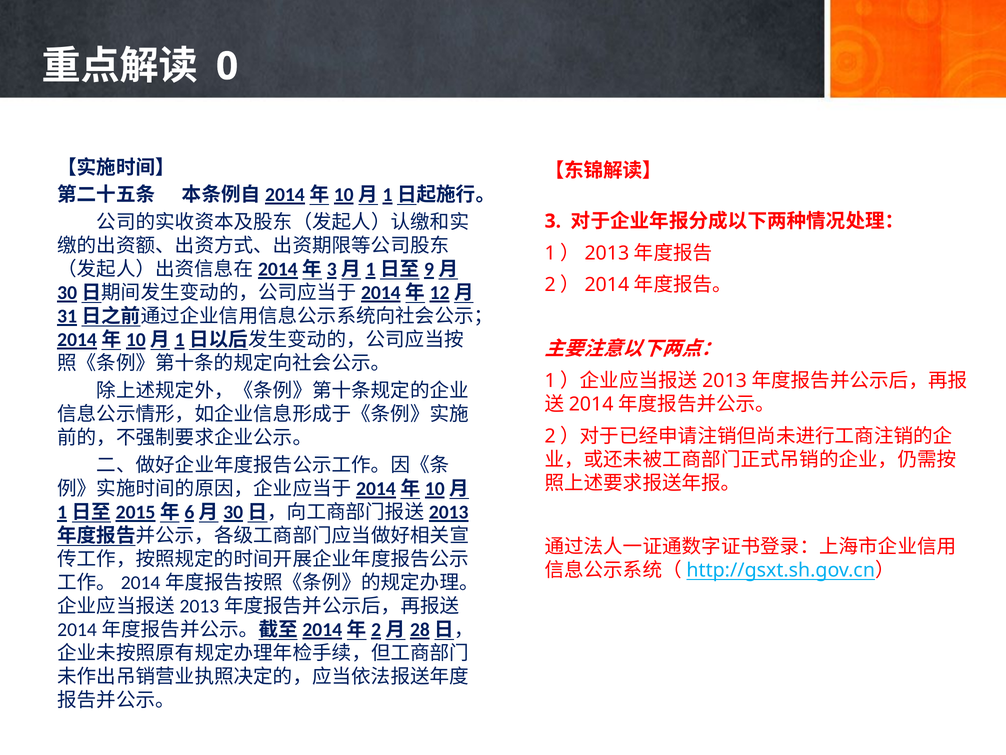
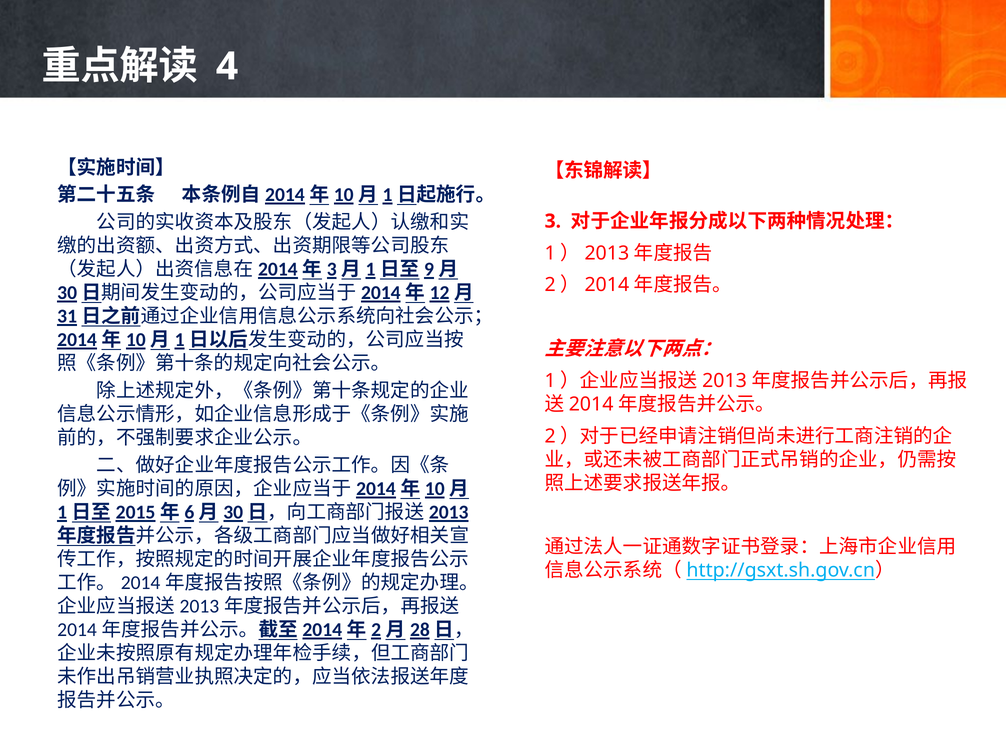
0: 0 -> 4 (227, 66)
